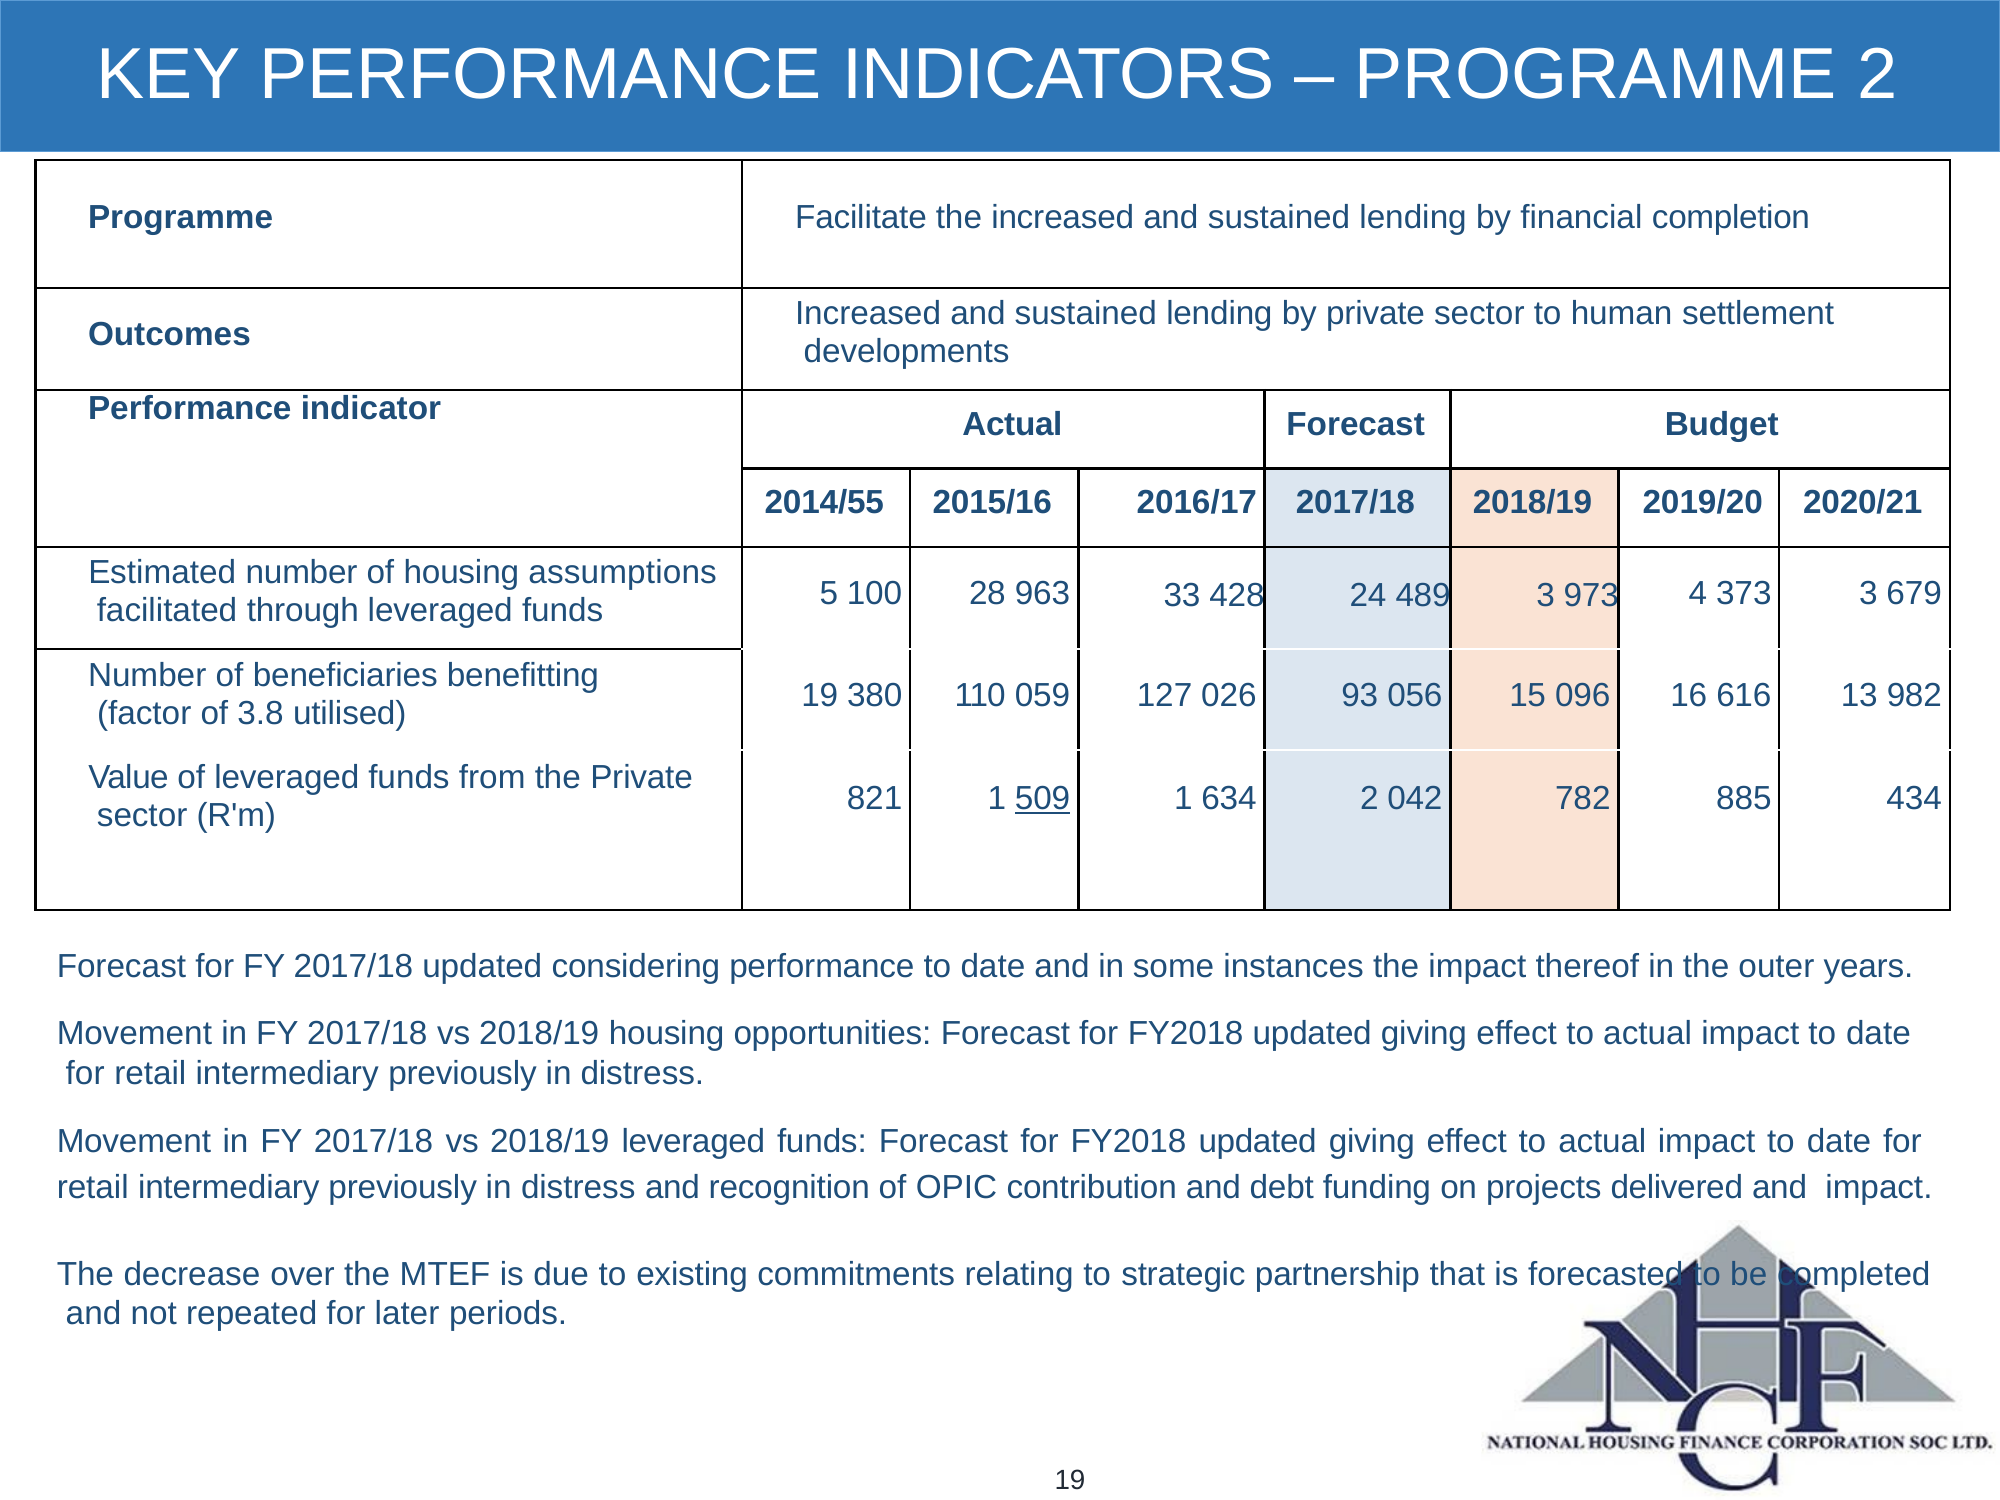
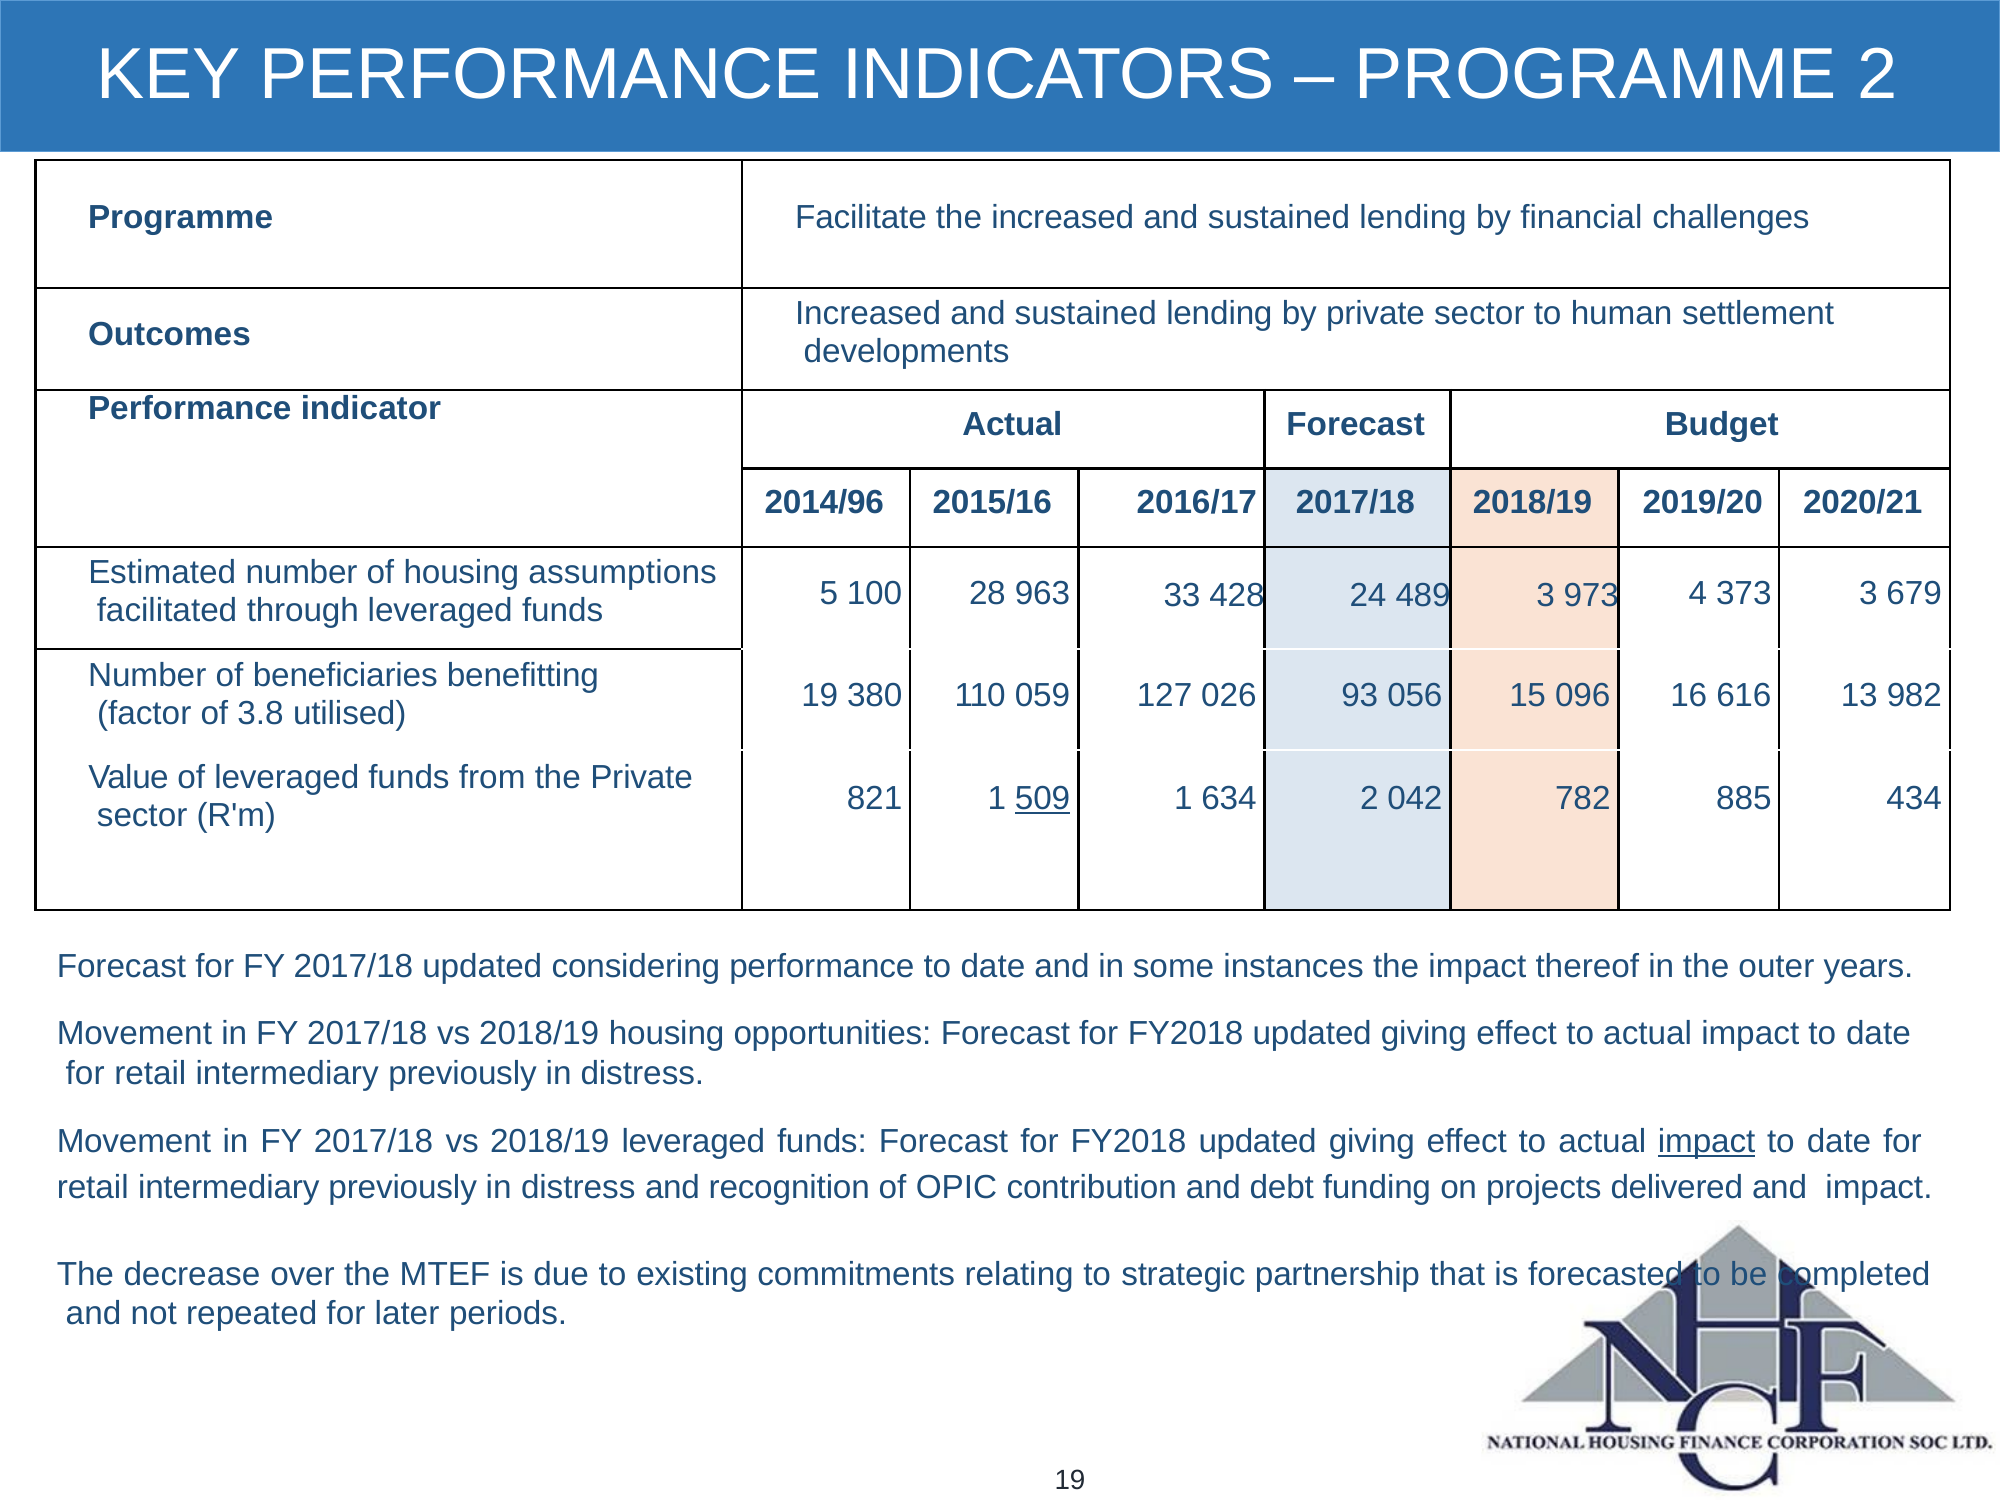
completion: completion -> challenges (1731, 218)
2014/55: 2014/55 -> 2014/96 (824, 503)
impact underline: none -> present (1707, 1142)
